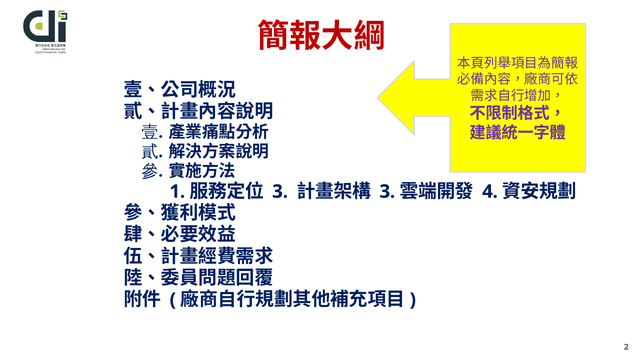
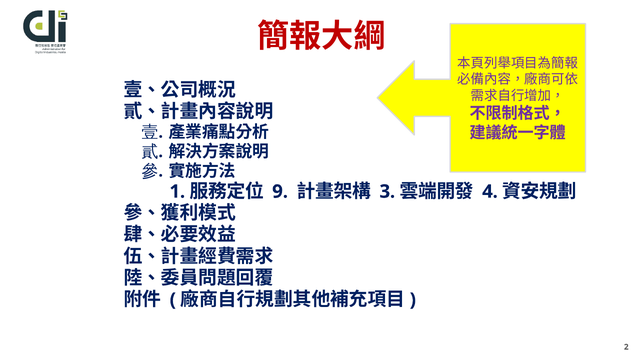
3: 3 -> 9 (280, 191)
